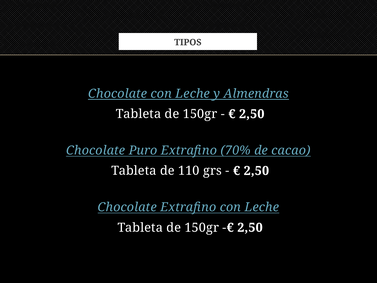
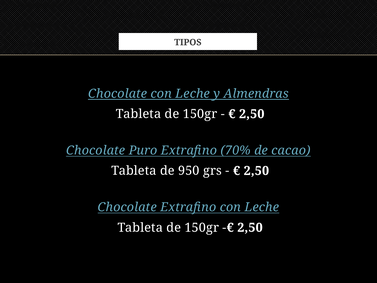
110: 110 -> 950 (189, 171)
